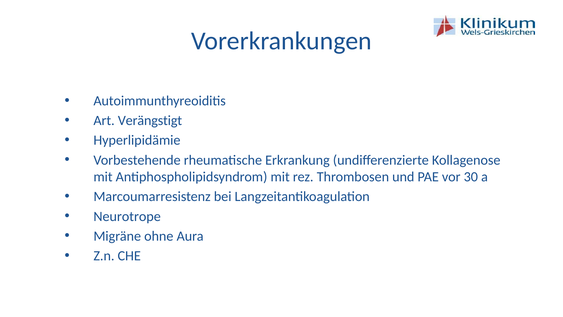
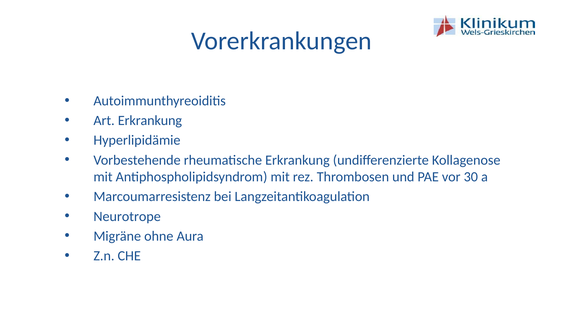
Art Verängstigt: Verängstigt -> Erkrankung (150, 120)
